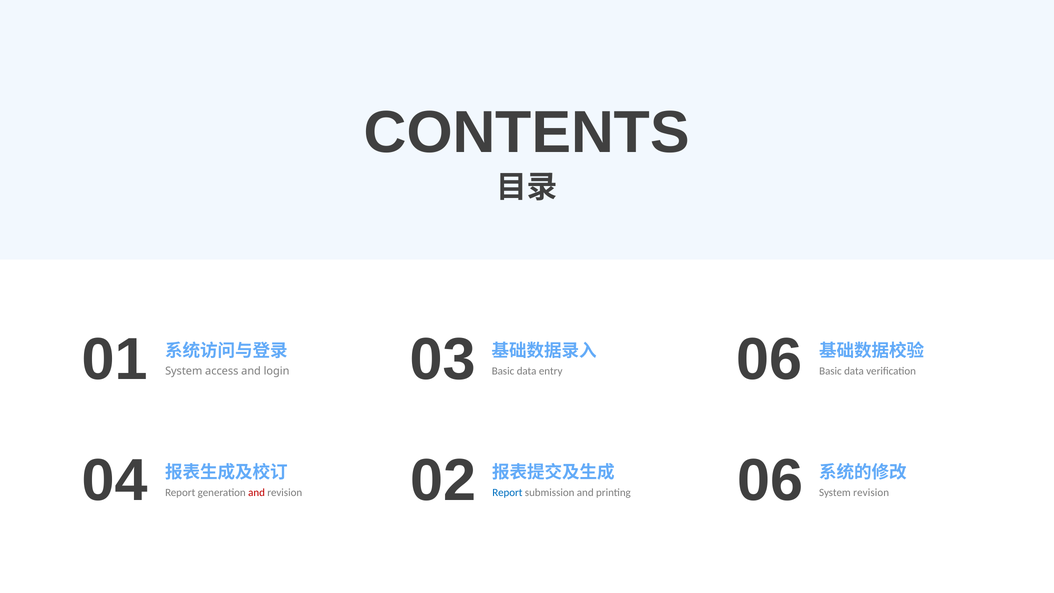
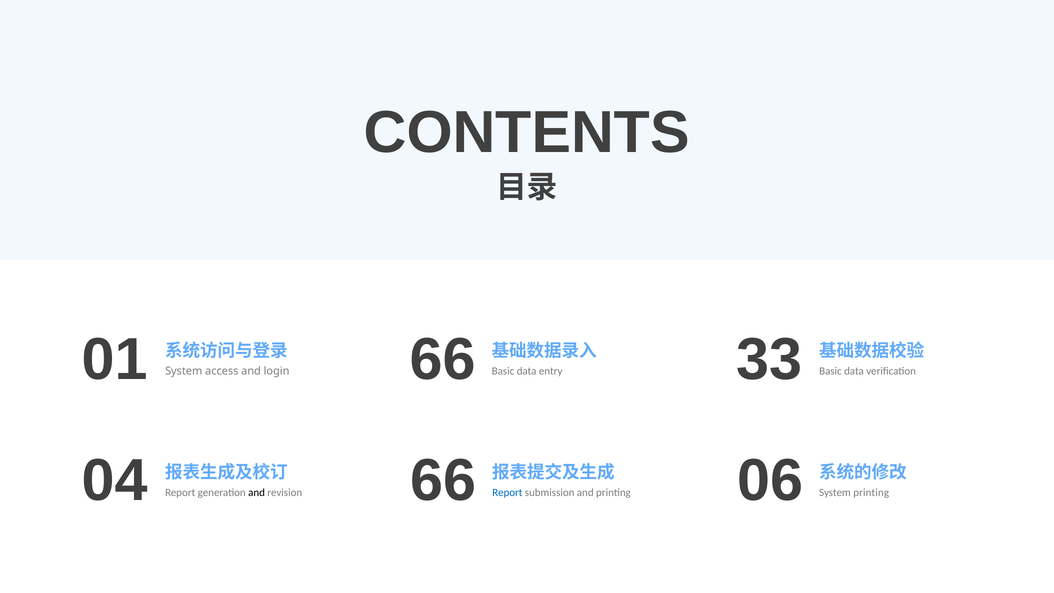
entry 06: 06 -> 33 (769, 359)
login 03: 03 -> 66 (443, 359)
and colour: red -> black (257, 492)
revision 02: 02 -> 66 (443, 481)
System revision: revision -> printing (871, 492)
